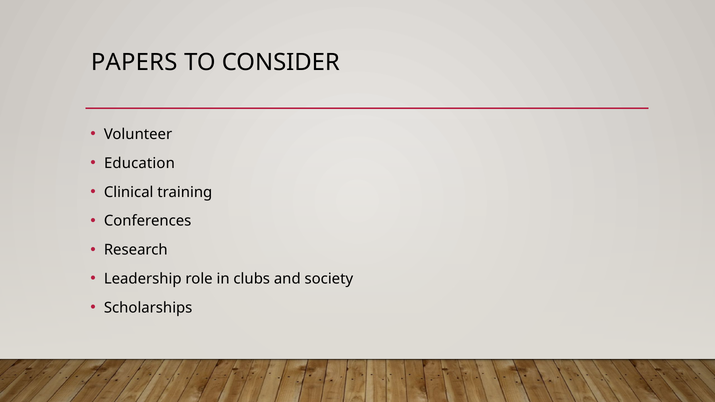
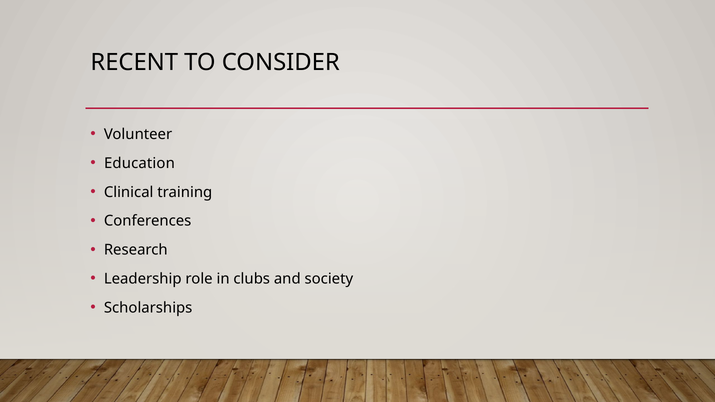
PAPERS: PAPERS -> RECENT (134, 63)
